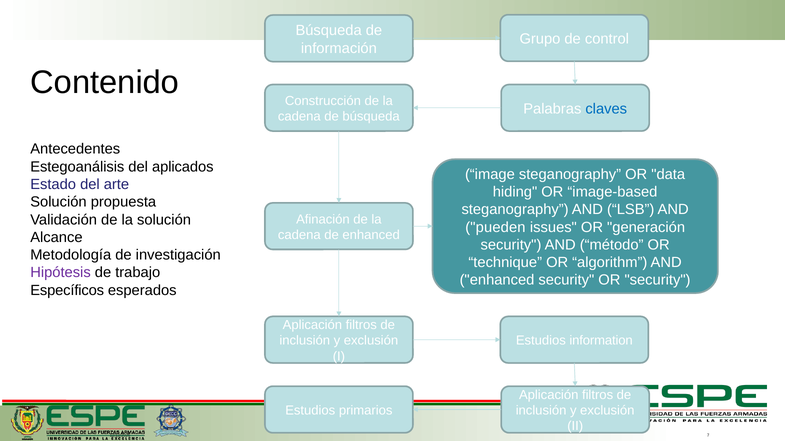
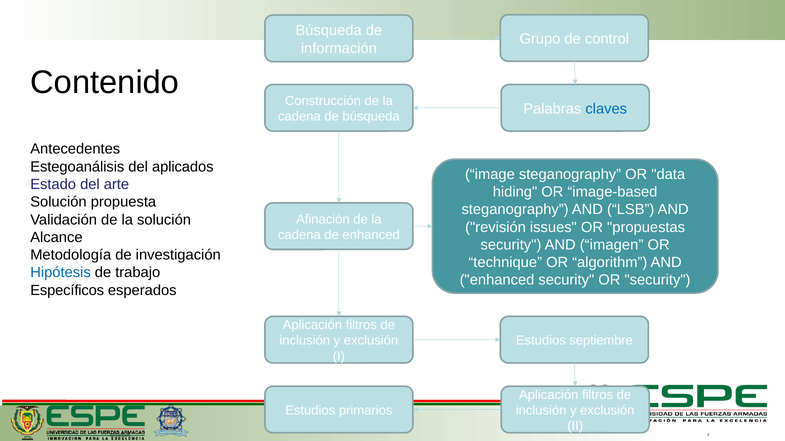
pueden: pueden -> revisión (496, 227)
generación: generación -> propuestas (646, 227)
método: método -> imagen (612, 245)
Hipótesis colour: purple -> blue (61, 273)
information: information -> septiembre (601, 341)
